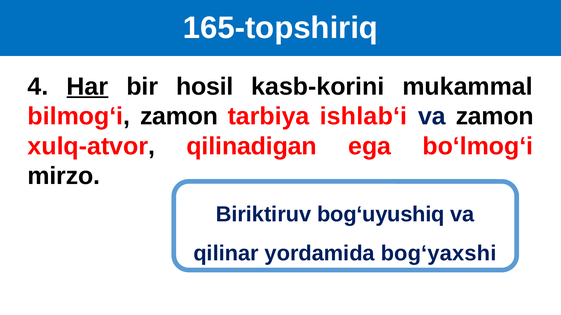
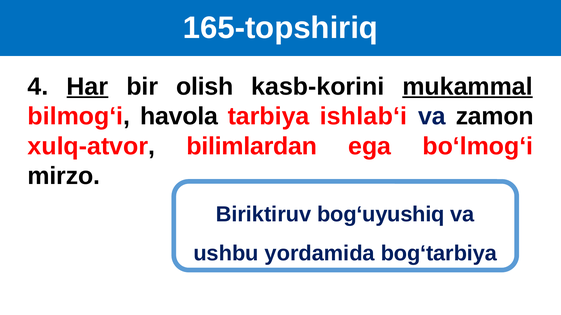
hosil: hosil -> olish (205, 87)
mukammal underline: none -> present (468, 87)
bilmog‘i zamon: zamon -> havola (179, 117)
qilinadigan: qilinadigan -> bilimlardan (252, 146)
qilinar: qilinar -> ushbu (226, 254)
bog‘yaxshi: bog‘yaxshi -> bog‘tarbiya (439, 254)
